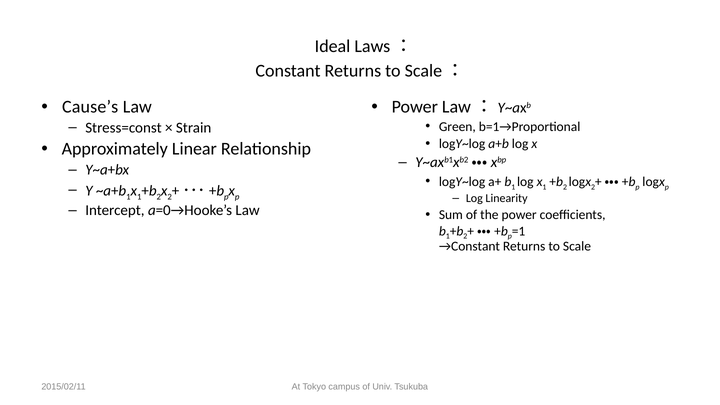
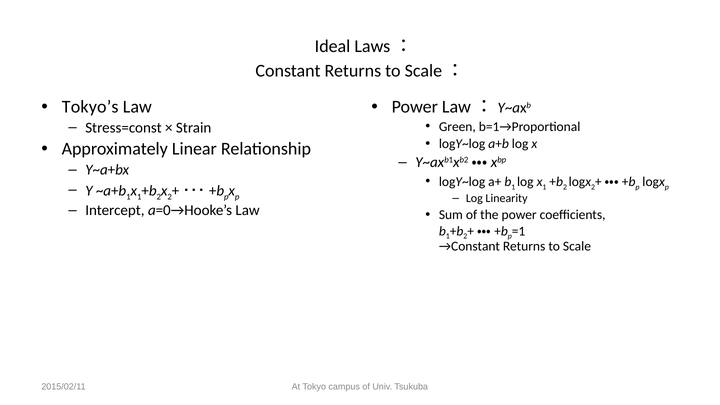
Cause’s: Cause’s -> Tokyo’s (90, 107)
